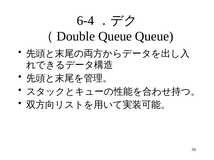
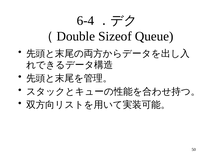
Queue: Queue -> Sizeof (115, 36)
